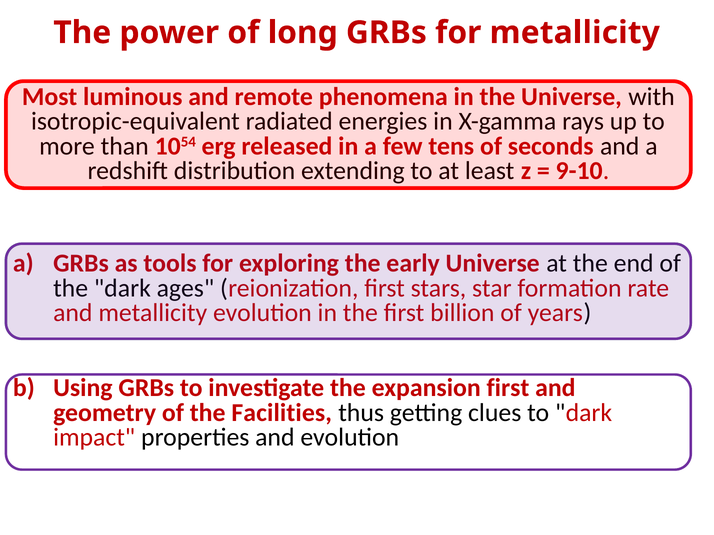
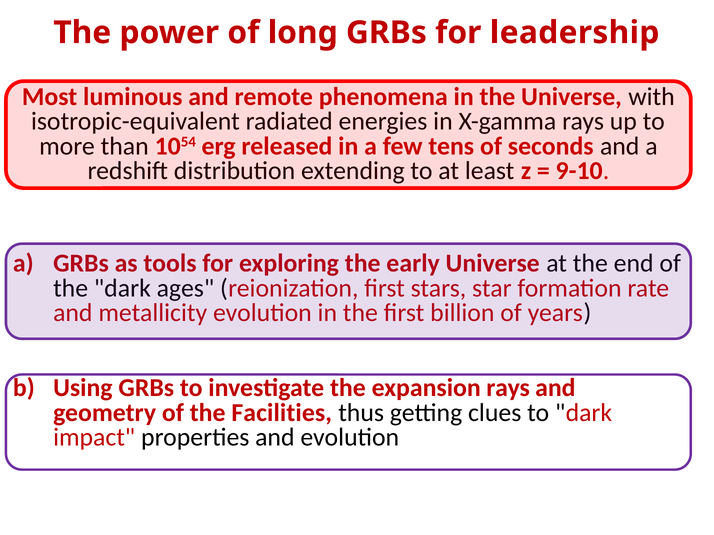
for metallicity: metallicity -> leadership (575, 33)
expansion first: first -> rays (508, 388)
